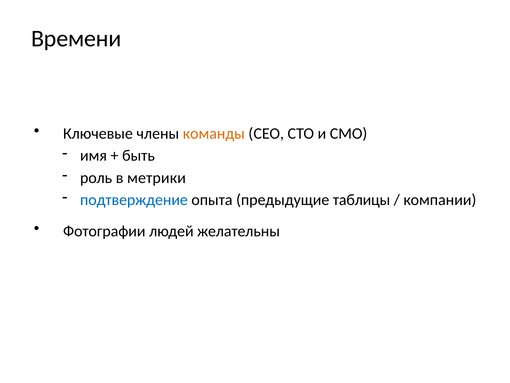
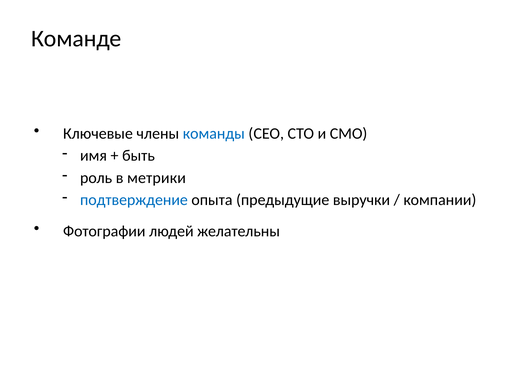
Времени: Времени -> Команде (76, 39)
команды colour: orange -> blue (214, 133)
таблицы: таблицы -> выручки (361, 200)
